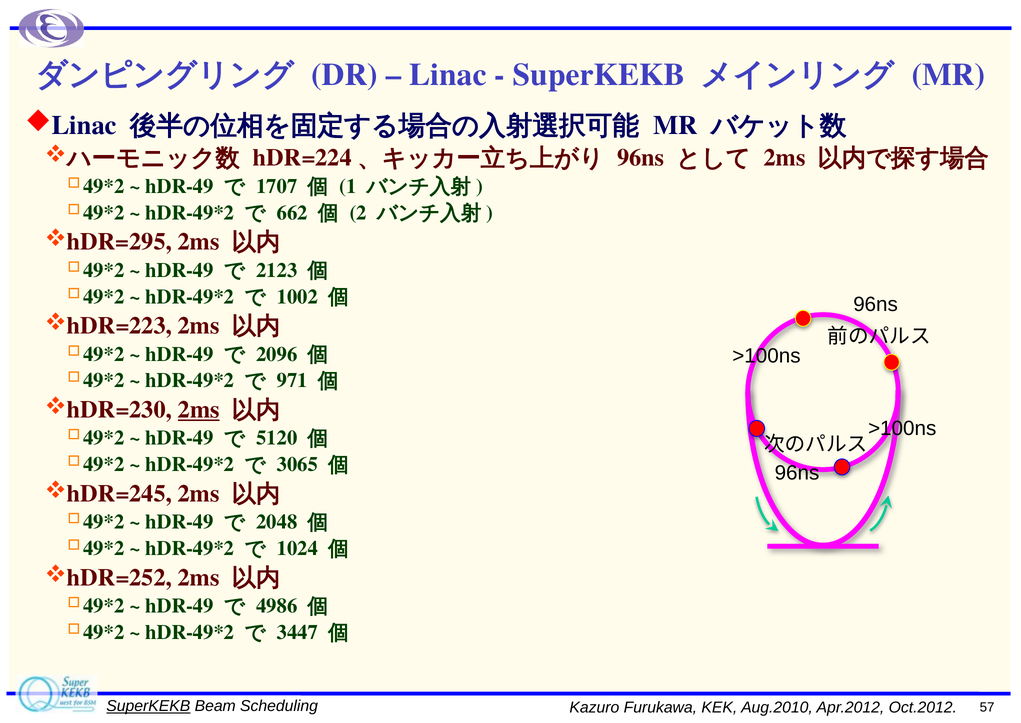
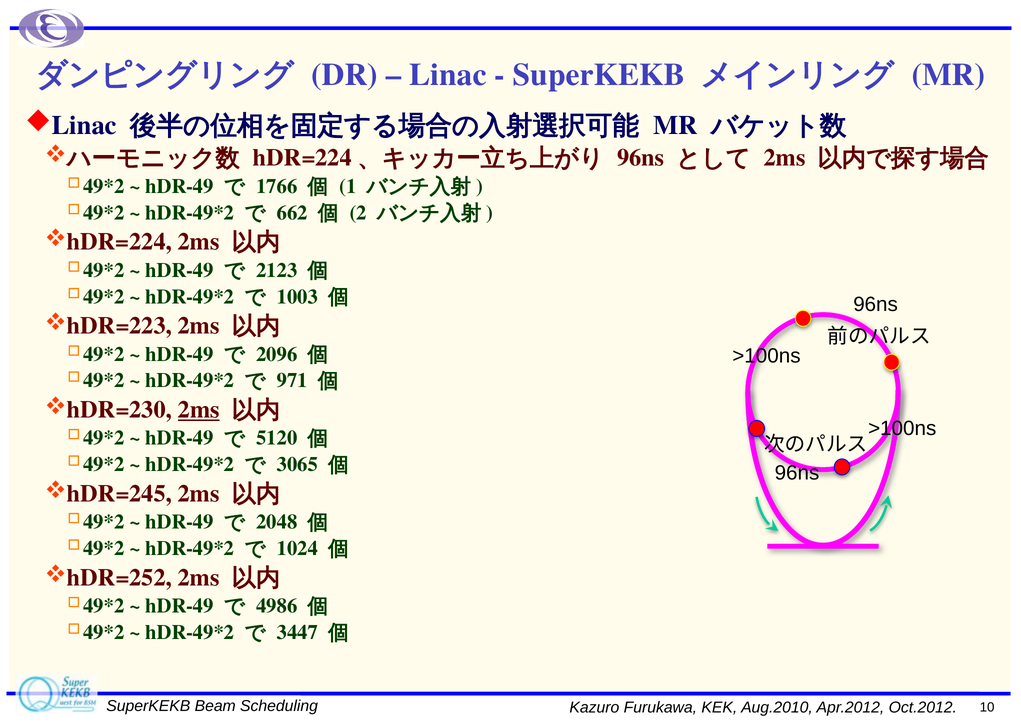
1707: 1707 -> 1766 (277, 186)
hDR=295: hDR=295 -> hDR=224 (119, 242)
1002: 1002 -> 1003 (297, 296)
SuperKEKB underline: present -> none (148, 706)
57: 57 -> 10 (987, 707)
